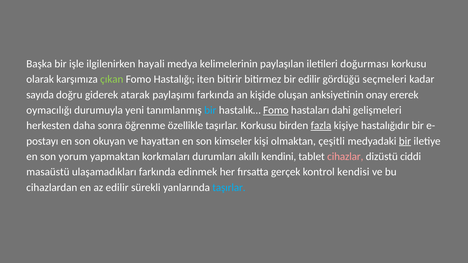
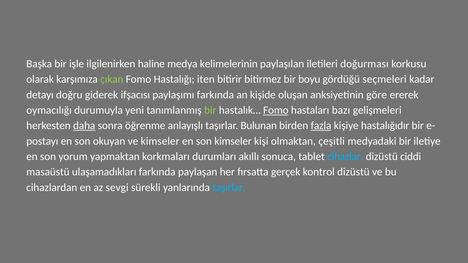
hayali: hayali -> haline (151, 64)
bir edilir: edilir -> boyu (309, 79)
sayıda: sayıda -> detayı (40, 95)
atarak: atarak -> ifşacısı (135, 95)
onay: onay -> göre (377, 95)
bir colour: light blue -> light green (210, 110)
dahi: dahi -> bazı (341, 110)
daha underline: none -> present (84, 126)
özellikle: özellikle -> anlayışlı (185, 126)
taşırlar Korkusu: Korkusu -> Bulunan (259, 126)
ve hayattan: hayattan -> kimseler (160, 141)
bir underline: present -> none (405, 141)
kendini: kendini -> sonuca (279, 157)
cihazlar colour: pink -> light blue (345, 157)
edinmek: edinmek -> paylaşan (198, 172)
kontrol kendisi: kendisi -> dizüstü (353, 172)
az edilir: edilir -> sevgi (117, 188)
